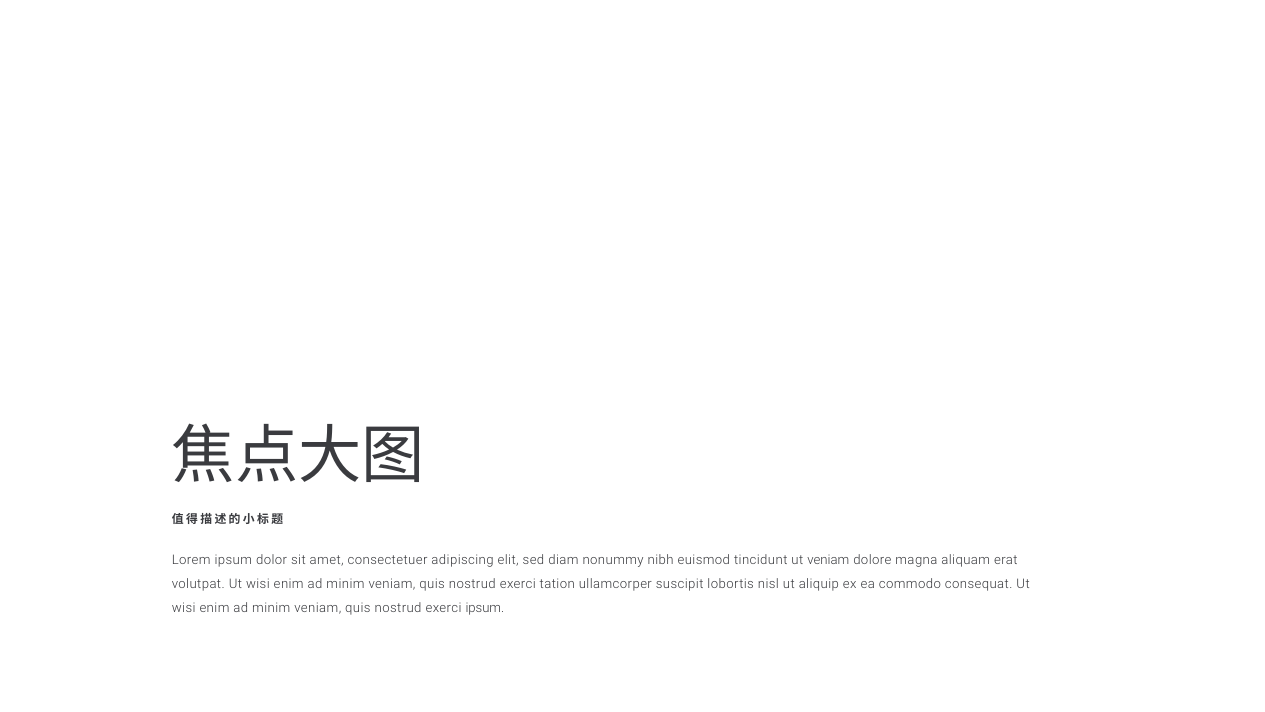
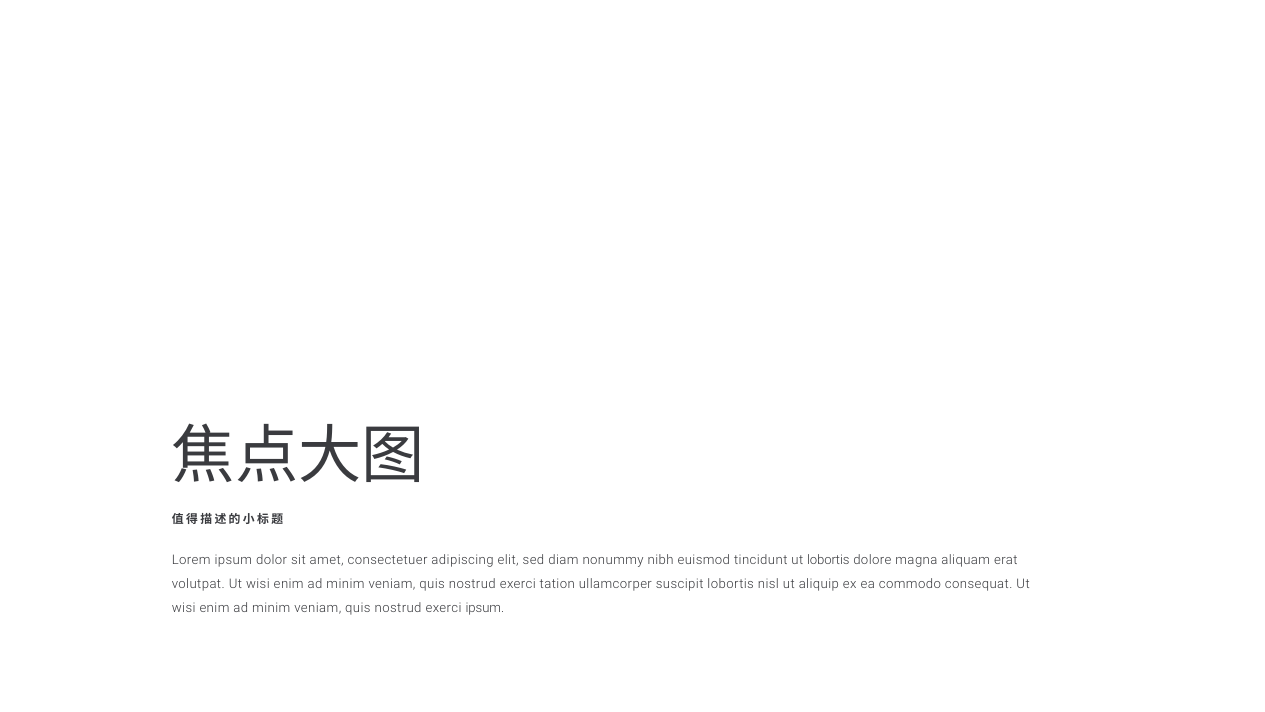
ut veniam: veniam -> lobortis (828, 560)
